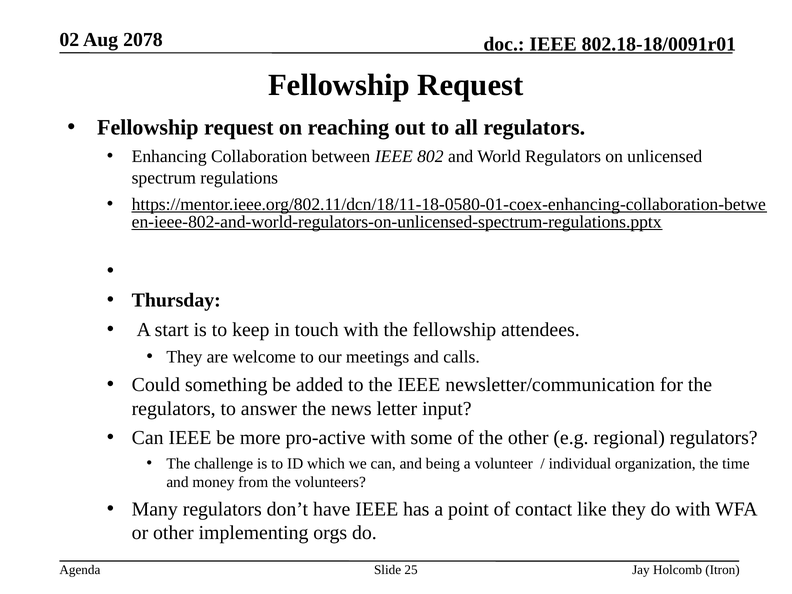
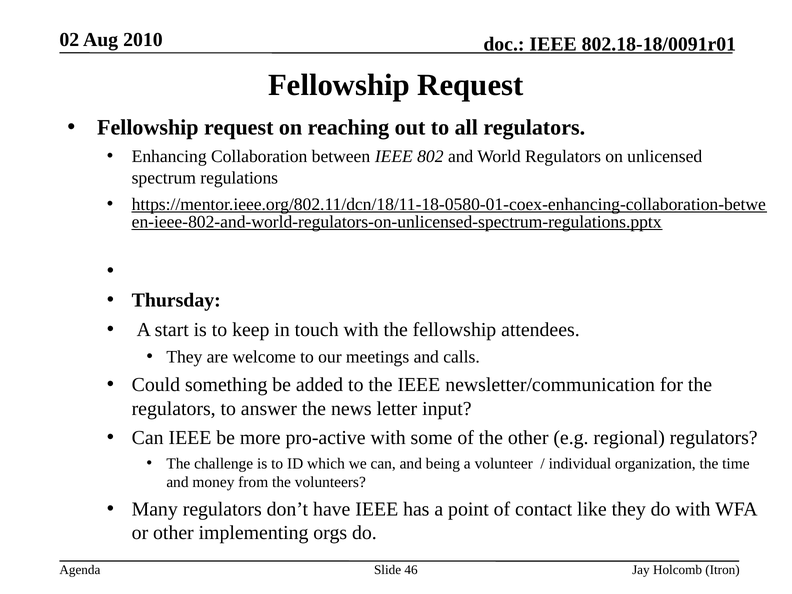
2078: 2078 -> 2010 (143, 40)
25: 25 -> 46 (411, 570)
